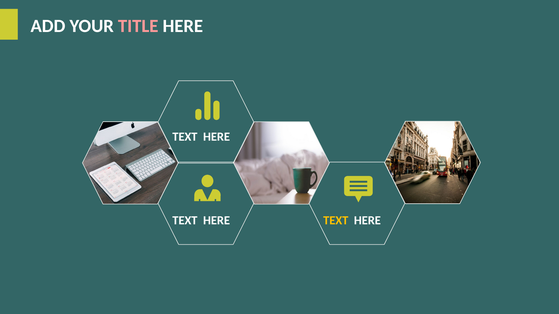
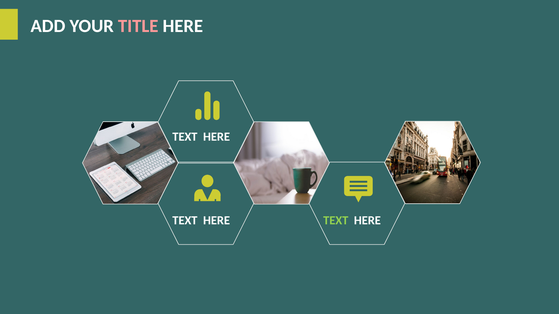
TEXT colour: yellow -> light green (336, 221)
